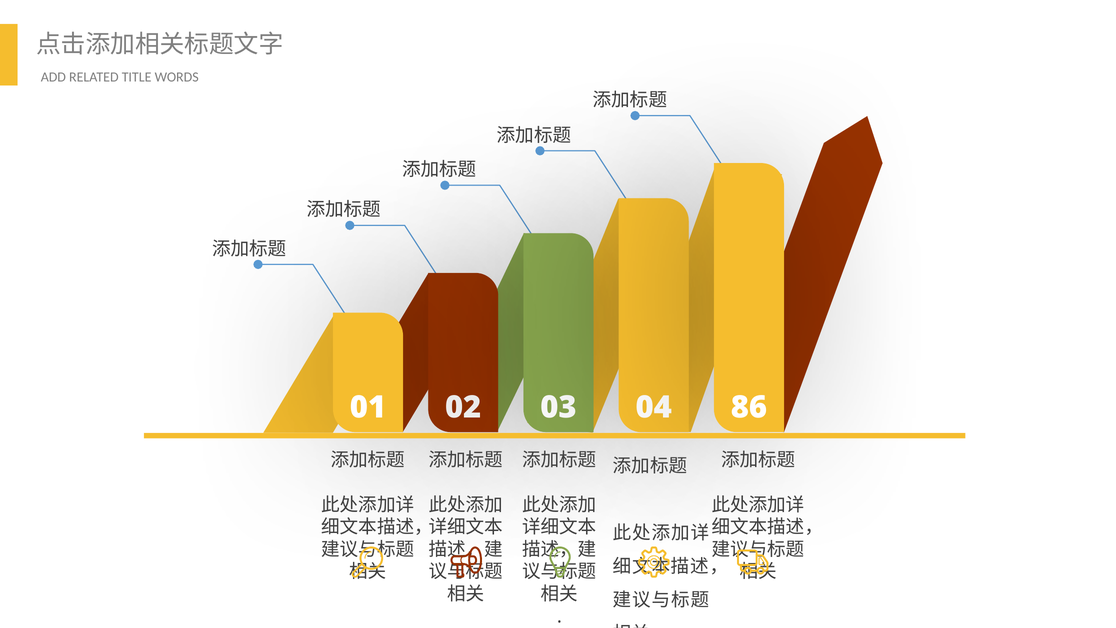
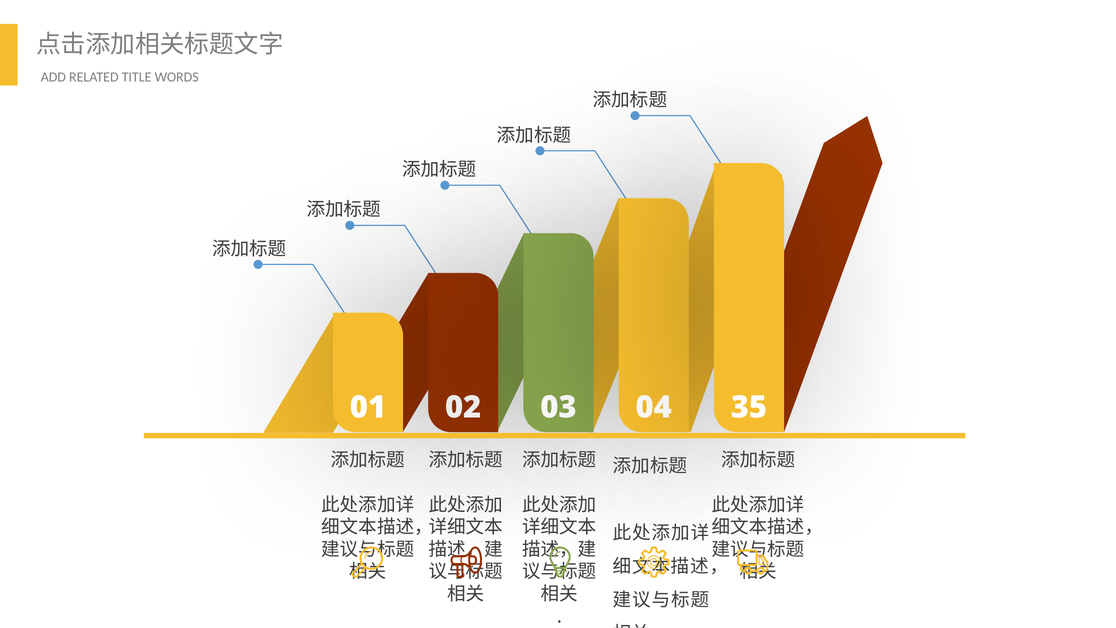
86: 86 -> 35 (749, 407)
